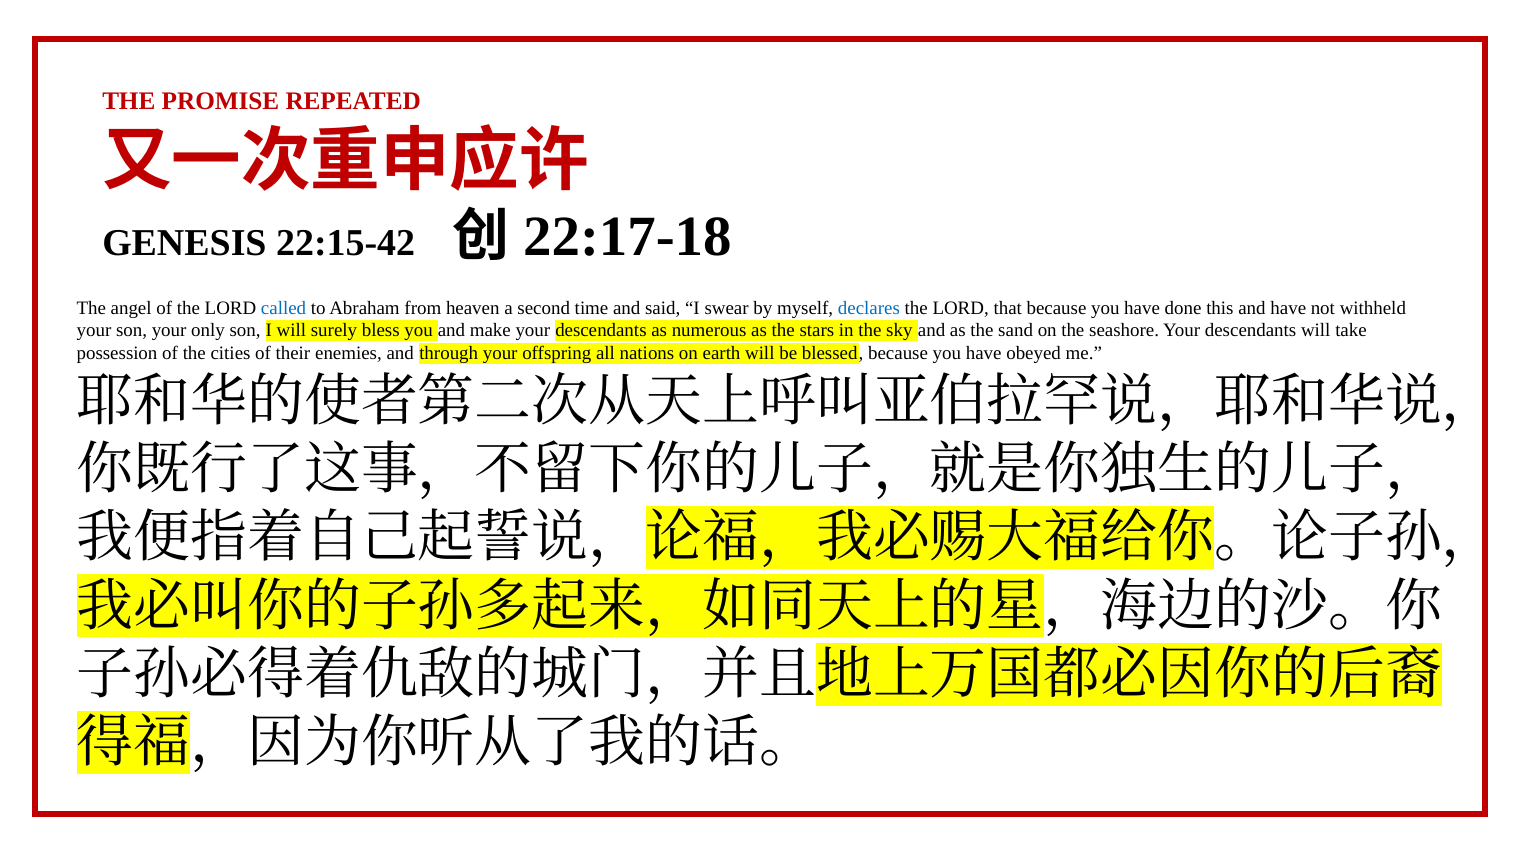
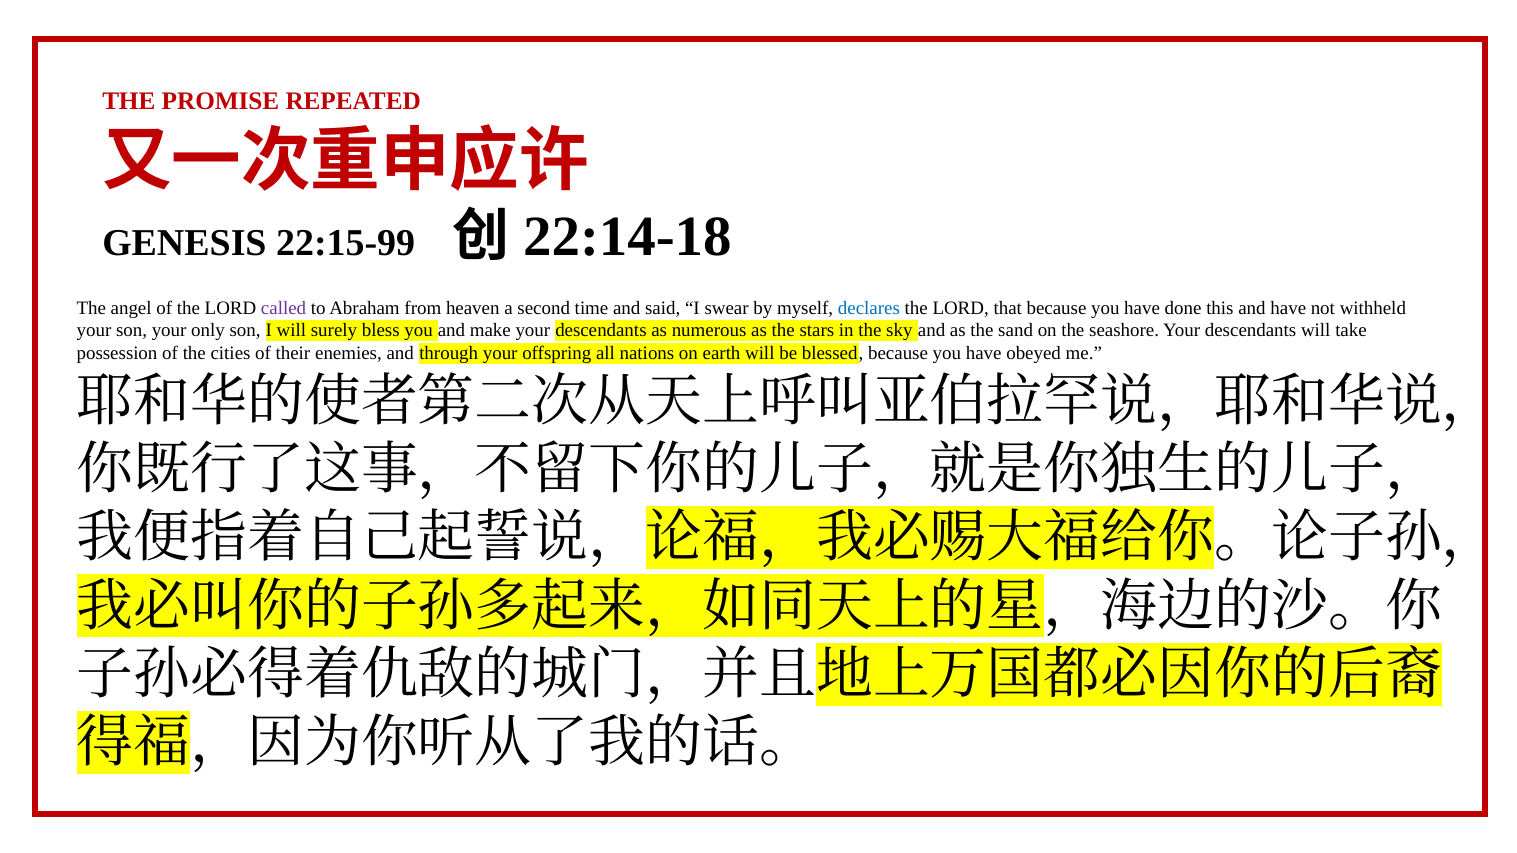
22:15-42: 22:15-42 -> 22:15-99 (346, 243)
22:17-18: 22:17-18 -> 22:14-18 (627, 236)
called colour: blue -> purple (284, 308)
